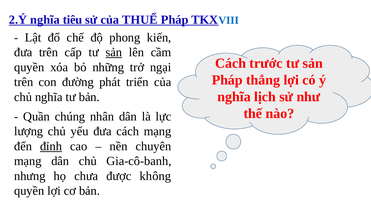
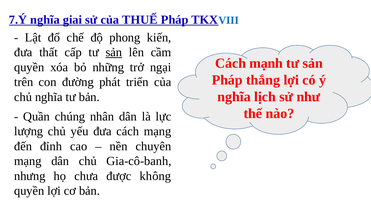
2.Ý: 2.Ý -> 7.Ý (18, 20)
tiêu: tiêu -> giai (72, 20)
đưa trên: trên -> thất (49, 52)
trước: trước -> mạnh (266, 63)
đỉnh underline: present -> none (51, 146)
